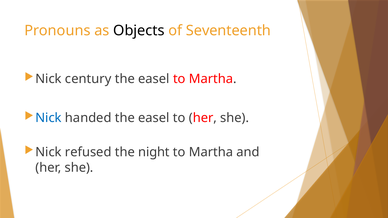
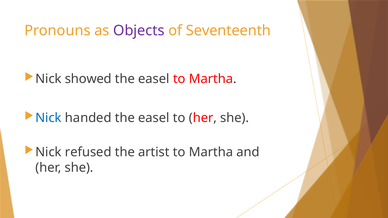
Objects colour: black -> purple (139, 31)
century: century -> showed (88, 79)
night: night -> artist (154, 152)
